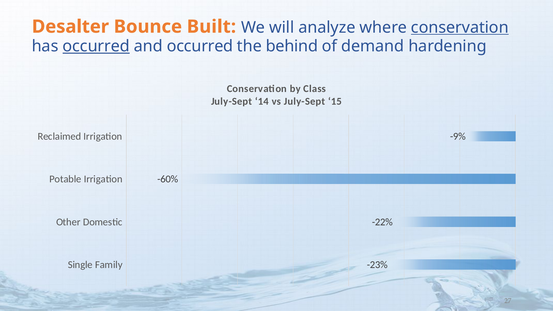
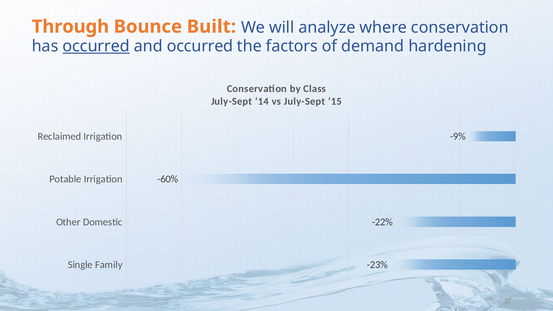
Desalter: Desalter -> Through (70, 27)
conservation underline: present -> none (460, 27)
behind: behind -> factors (292, 46)
